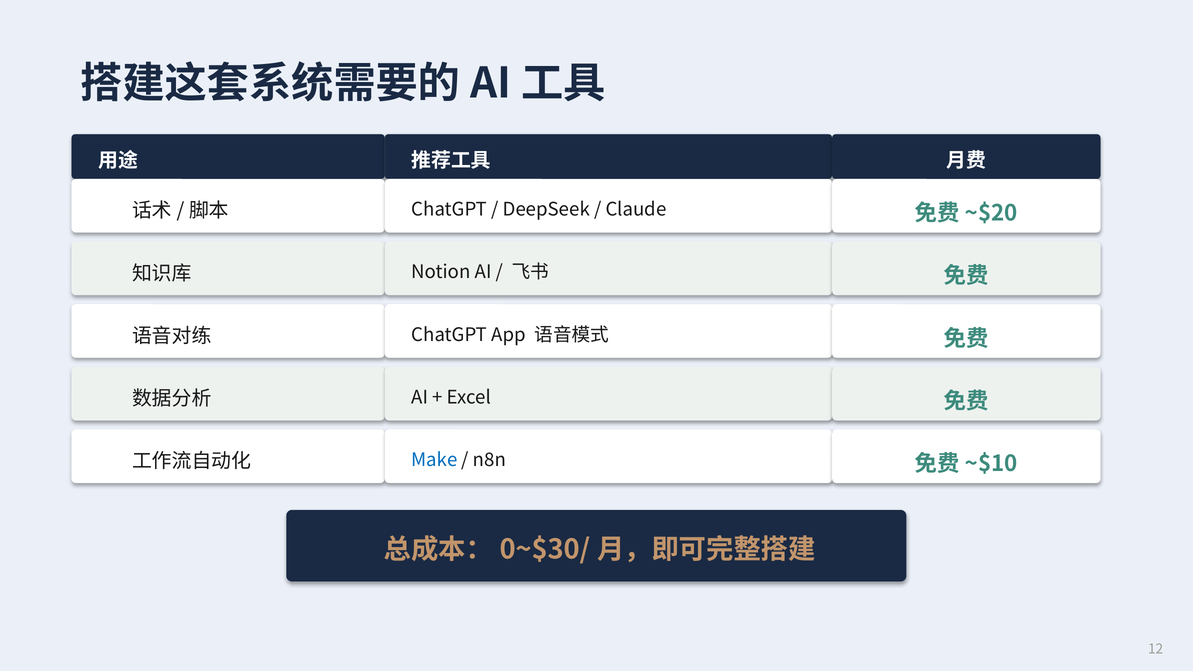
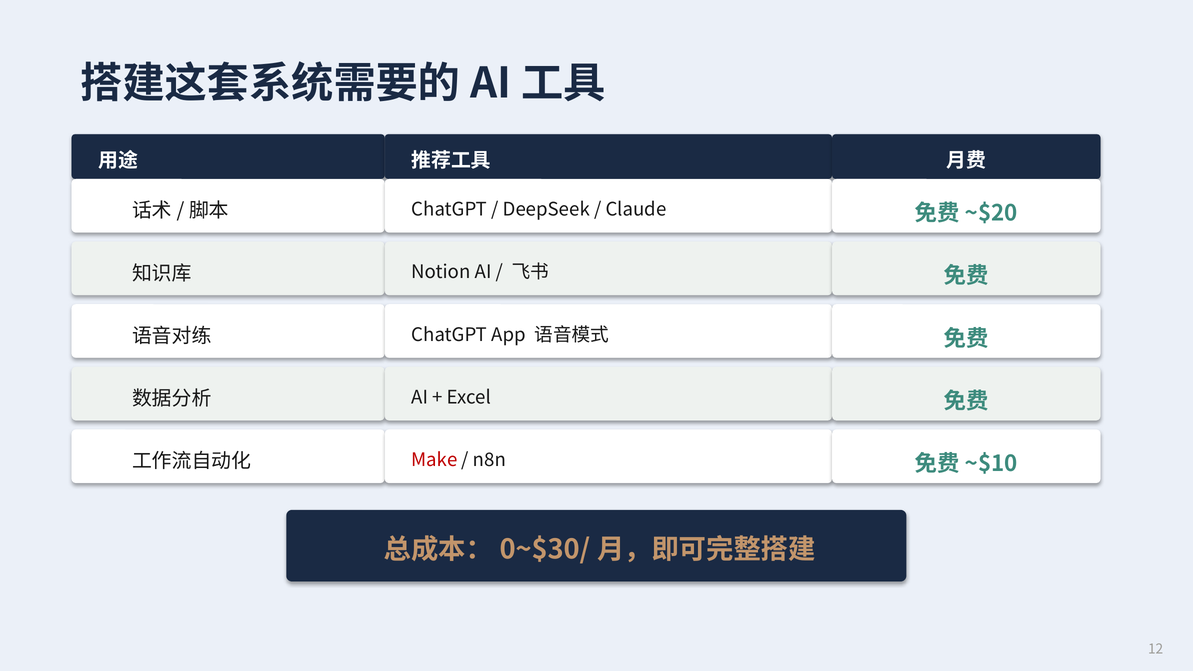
Make colour: blue -> red (434, 460)
